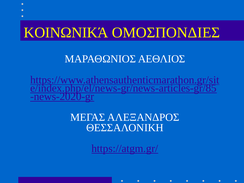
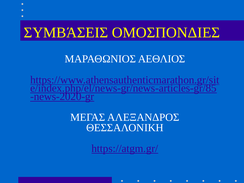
ΚΟΙΝΩΝΙΚΆ: ΚΟΙΝΩΝΙΚΆ -> ΣΥΜΒΆΣΕΙΣ (66, 33)
